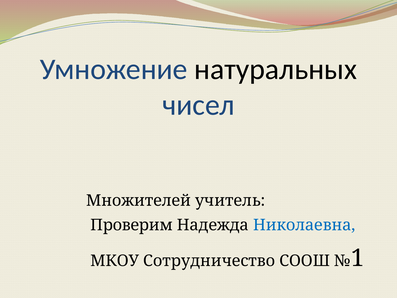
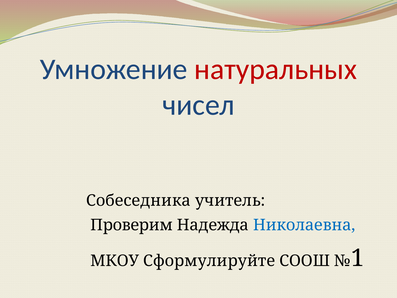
натуральных colour: black -> red (276, 69)
Множителей: Множителей -> Собеседника (139, 200)
Сотрудничество: Сотрудничество -> Сформулируйте (209, 261)
